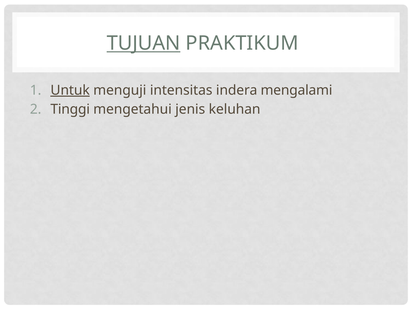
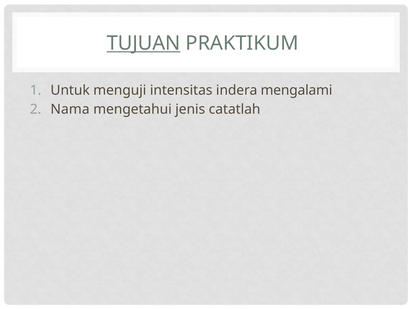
Untuk underline: present -> none (70, 90)
Tinggi: Tinggi -> Nama (70, 109)
keluhan: keluhan -> catatlah (235, 109)
